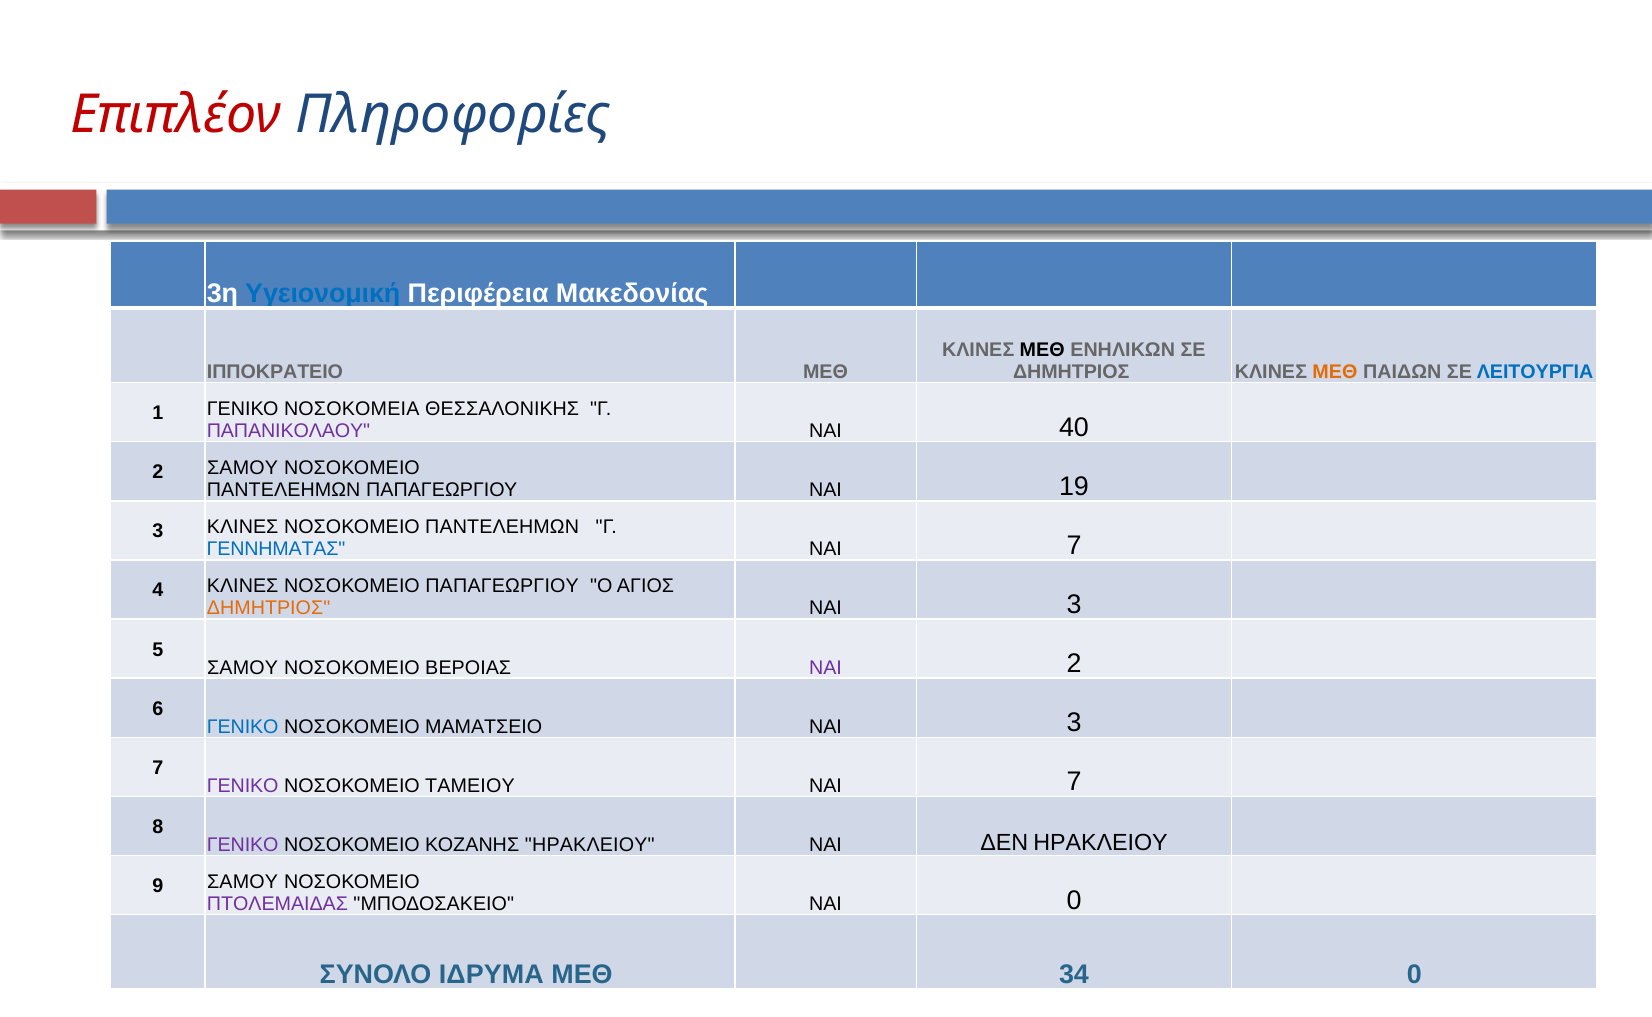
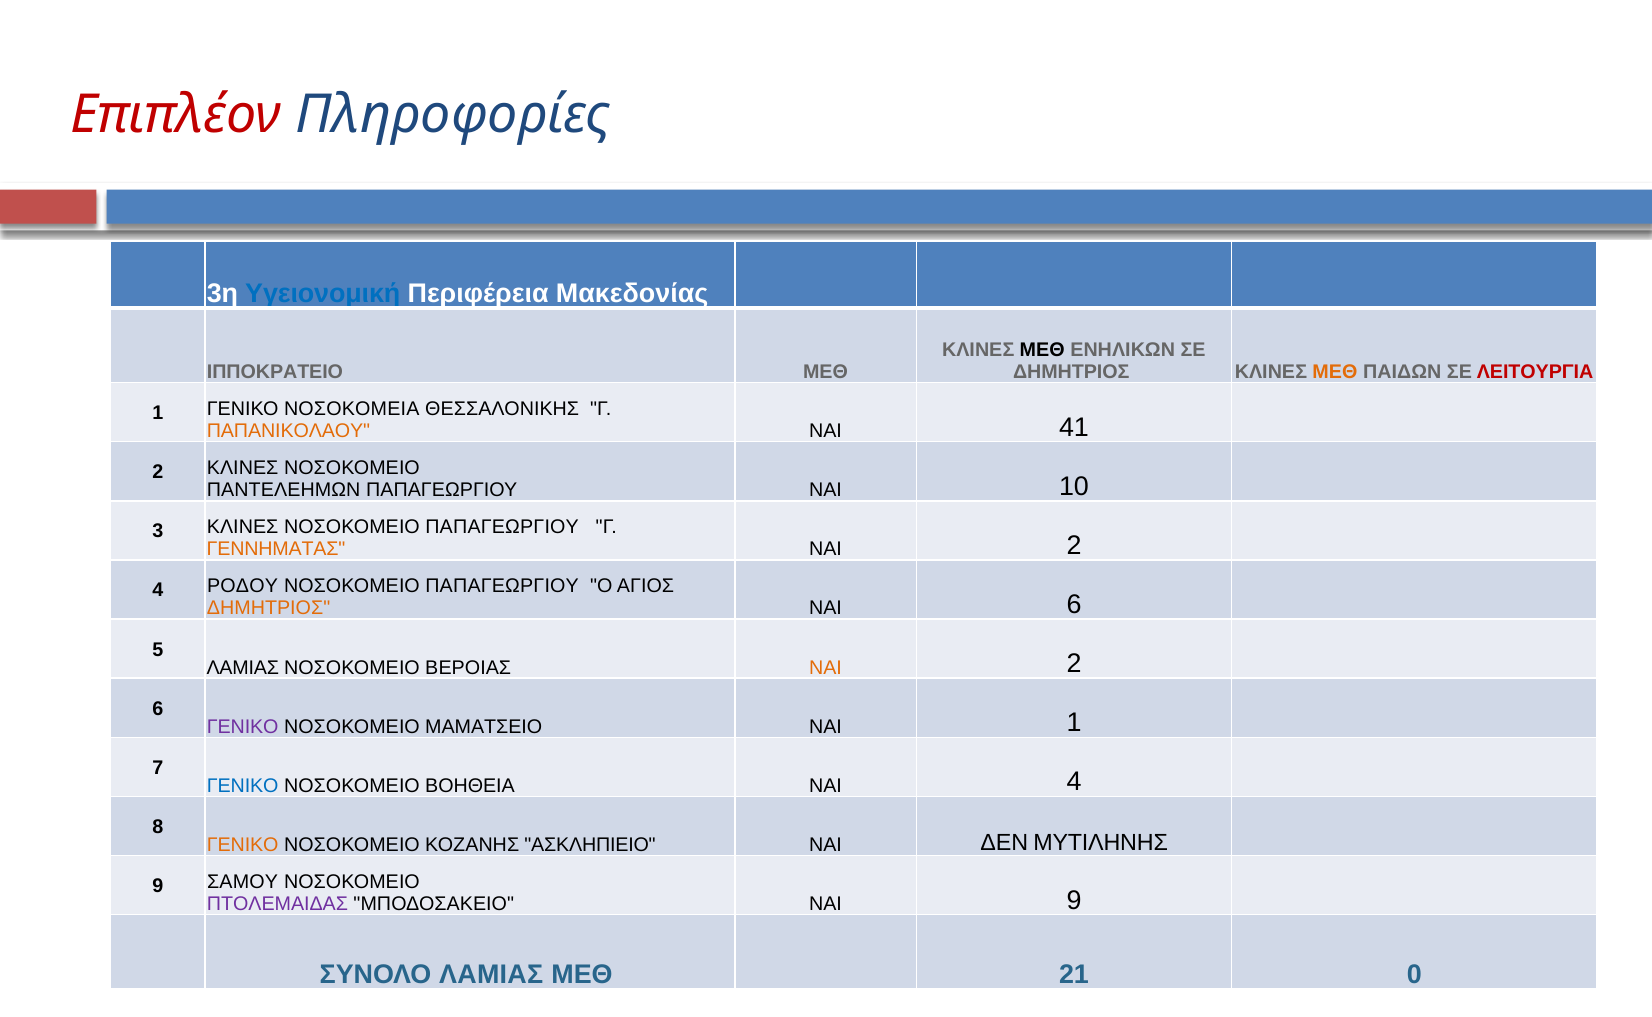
ΛΕΙΤΟΥΡΓΙΑ colour: blue -> red (1535, 372)
ΠΑΠΑΝΙΚΟΛΑΟΥ colour: purple -> orange (288, 431)
40: 40 -> 41 (1074, 427)
2 ΣΑΜΟΥ: ΣΑΜΟΥ -> ΚΛΙΝΕΣ (243, 468)
19: 19 -> 10 (1074, 486)
ΠΑΝΤΕΛΕΗΜΩΝ: ΠΑΝΤΕΛΕΗΜΩΝ -> ΠΑΠΑΓΕΩΡΓΙΟΥ (502, 527)
ΓΕΝΝΗΜΑΤΑΣ colour: blue -> orange (276, 549)
7: 7 -> 2 (1074, 545)
4 ΚΛΙΝΕΣ: ΚΛΙΝΕΣ -> ΡΟΔΟΥ (243, 586)
3: 3 -> 6 (1074, 604)
ΣΑΜΟΥ: ΣΑΜΟΥ -> ΛΑΜΙΑΣ (243, 667)
ΝΑΙ colour: purple -> orange (825, 667)
ΓΕΝΙΚΟ colour: blue -> purple (243, 726)
3: 3 -> 1 (1074, 723)
ΓΕΝΙΚΟ colour: purple -> blue (243, 785)
ΤΑΜΕΙΟΥ: ΤΑΜΕΙΟΥ -> ΒΟΗΘΕΙΑ (470, 785)
7: 7 -> 4 (1074, 782)
ΓΕΝΙΚΟ colour: purple -> orange (243, 845)
ΚΟΖΑΝΗΣ ΗΡΑΚΛΕΙΟΥ: ΗΡΑΚΛΕΙΟΥ -> ΑΣΚΛΗΠΙΕΙΟ (590, 845)
ΔΕΝ ΗΡΑΚΛΕΙΟΥ: ΗΡΑΚΛΕΙΟΥ -> ΜΥΤΙΛΗΝΗΣ (1101, 843)
ΝΑΙ 0: 0 -> 9 (1074, 900)
ΣΥΝΟΛΟ ΙΔΡΥΜΑ: ΙΔΡΥΜΑ -> ΛΑΜΙΑΣ (491, 974)
34: 34 -> 21 (1074, 974)
